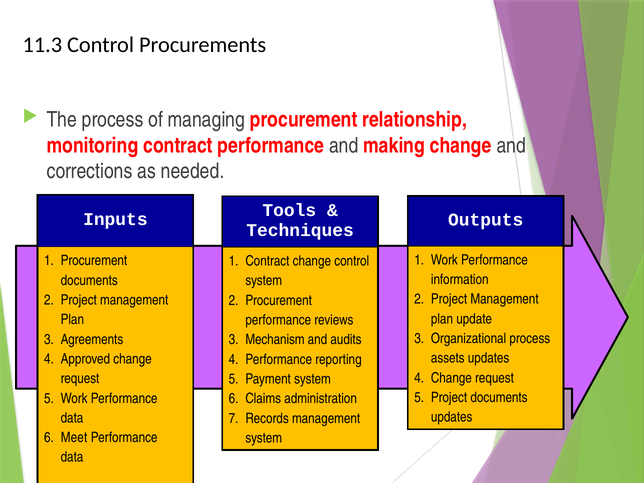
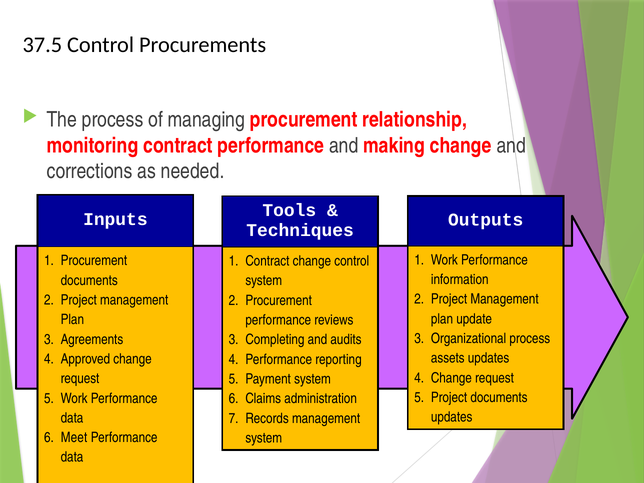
11.3: 11.3 -> 37.5 (42, 45)
Mechanism: Mechanism -> Completing (275, 340)
